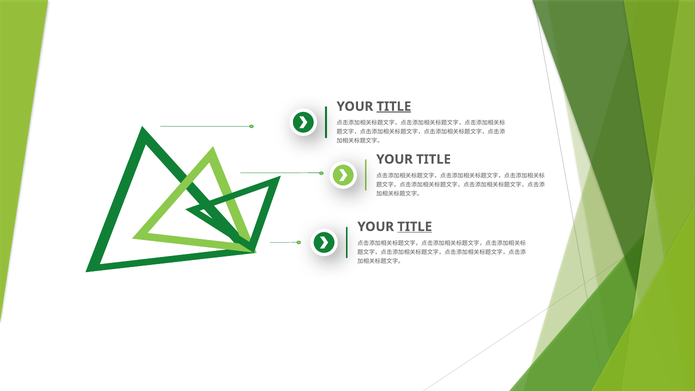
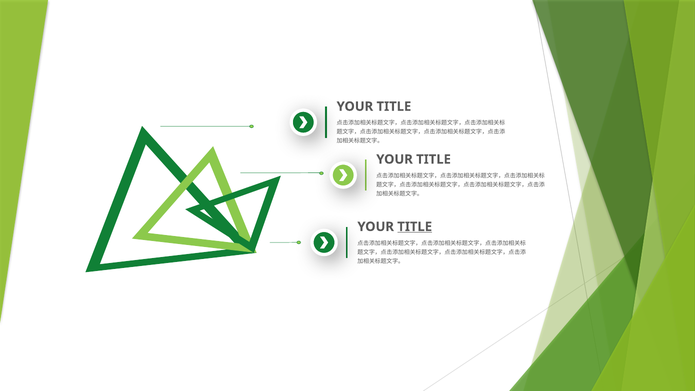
TITLE underline: present -> none (394, 106)
